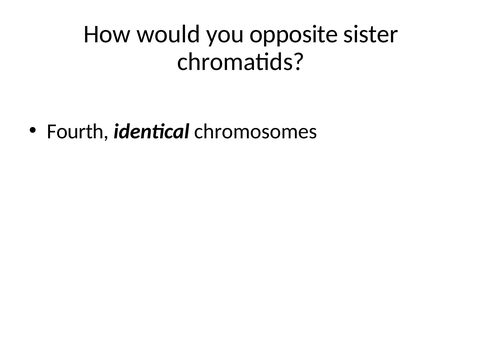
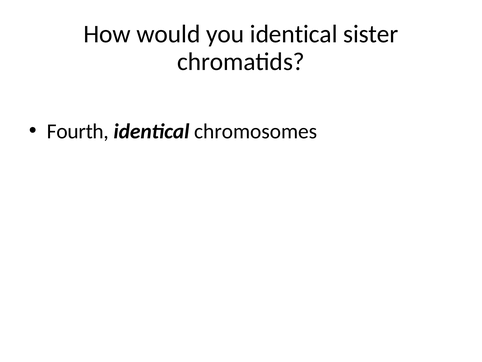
you opposite: opposite -> identical (294, 34)
